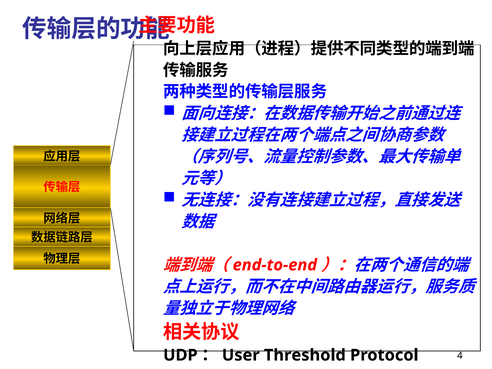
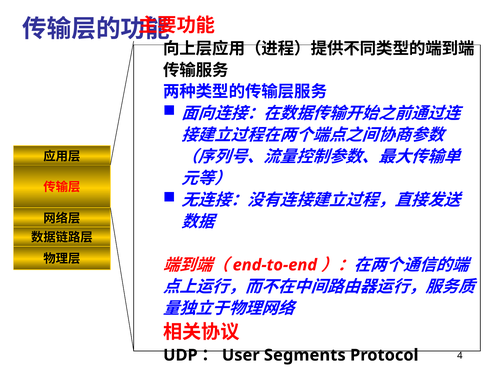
Threshold: Threshold -> Segments (305, 355)
